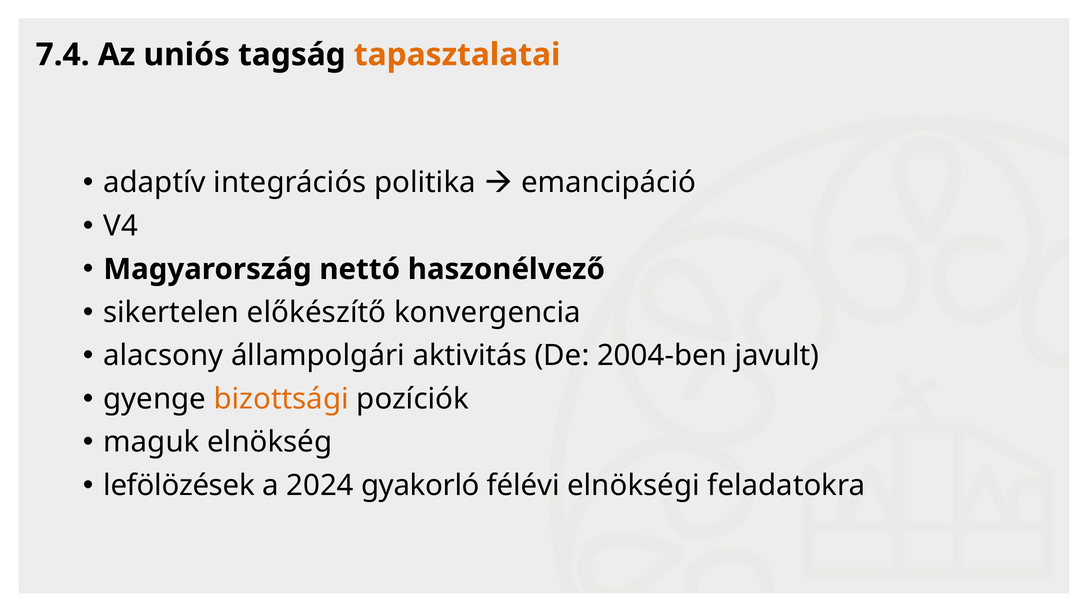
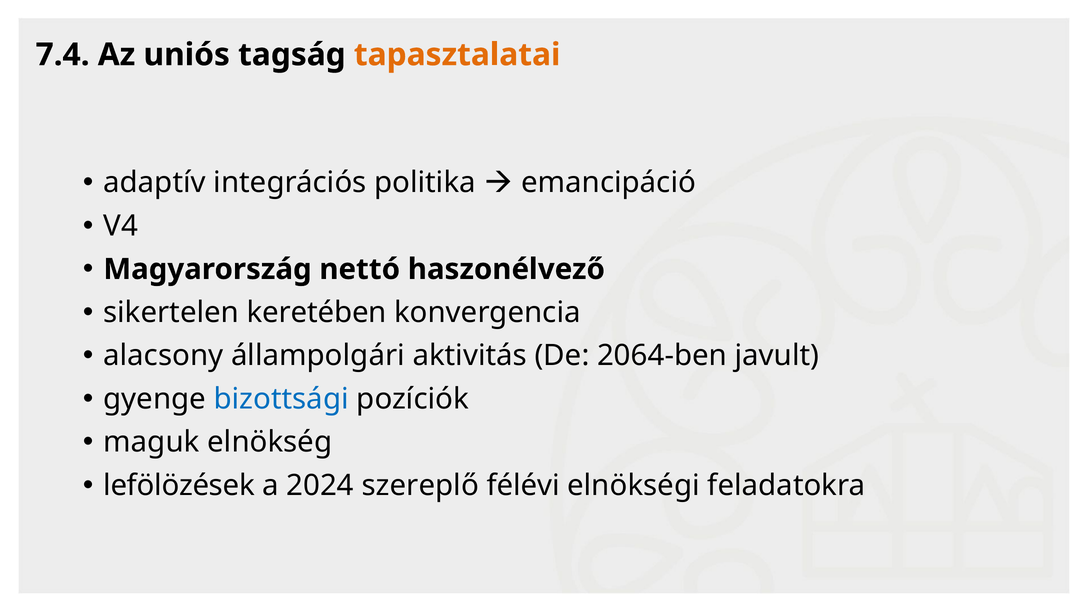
előkészítő: előkészítő -> keretében (317, 312)
2004-ben: 2004-ben -> 2064-ben (662, 356)
bizottsági colour: orange -> blue (281, 399)
gyakorló: gyakorló -> szereplő (420, 485)
